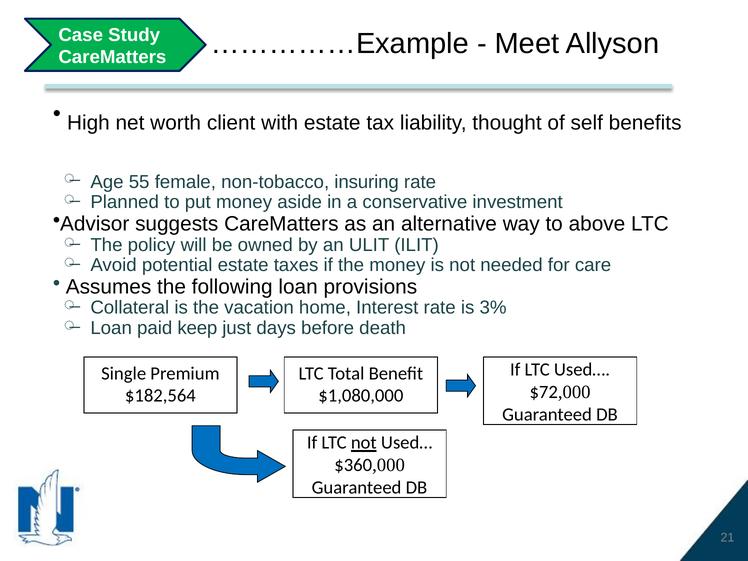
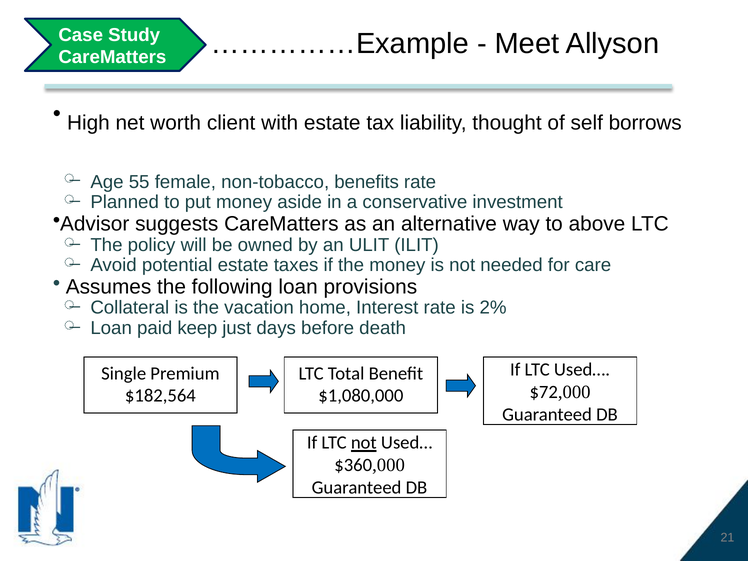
benefits: benefits -> borrows (645, 123)
insuring: insuring -> benefits (367, 182)
3%: 3% -> 2% (493, 308)
